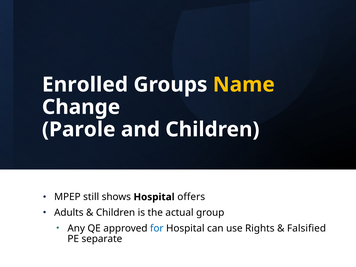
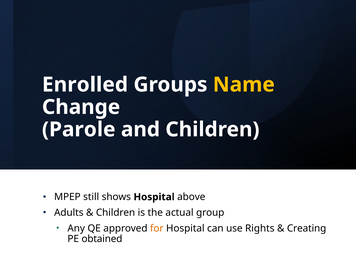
offers: offers -> above (191, 197)
for colour: blue -> orange (157, 228)
Falsified: Falsified -> Creating (307, 228)
separate: separate -> obtained (102, 239)
